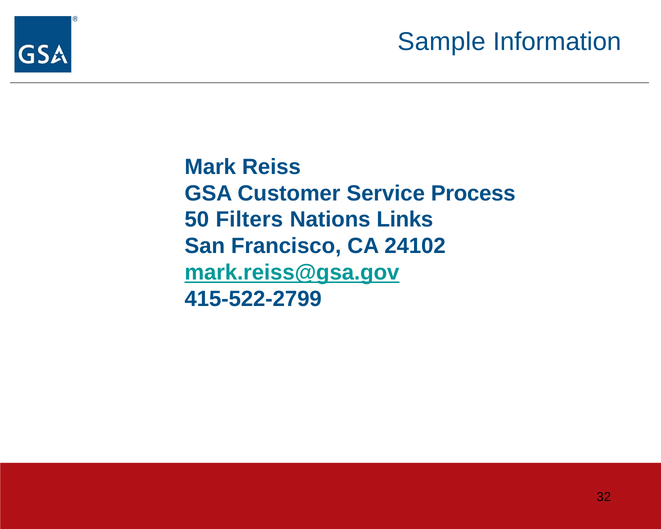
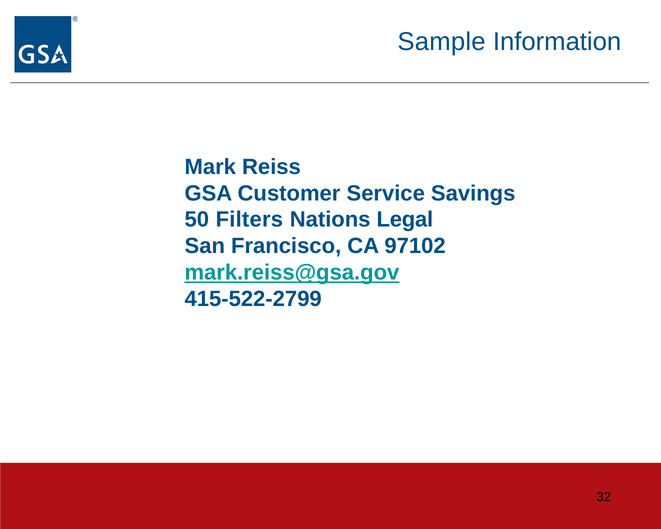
Process: Process -> Savings (473, 193)
Links: Links -> Legal (405, 220)
24102: 24102 -> 97102 (415, 246)
